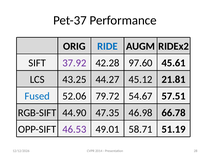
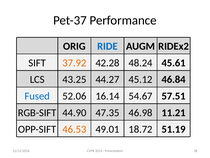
37.92 colour: purple -> orange (74, 63)
97.60: 97.60 -> 48.24 (141, 63)
21.81: 21.81 -> 46.84 (174, 79)
79.72: 79.72 -> 16.14 (107, 96)
66.78: 66.78 -> 11.21 (174, 112)
46.53 colour: purple -> orange (74, 129)
58.71: 58.71 -> 18.72 (141, 129)
